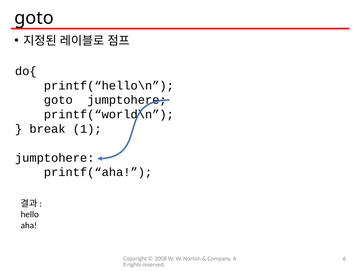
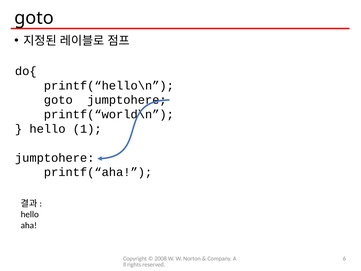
break: break -> hello (47, 129)
